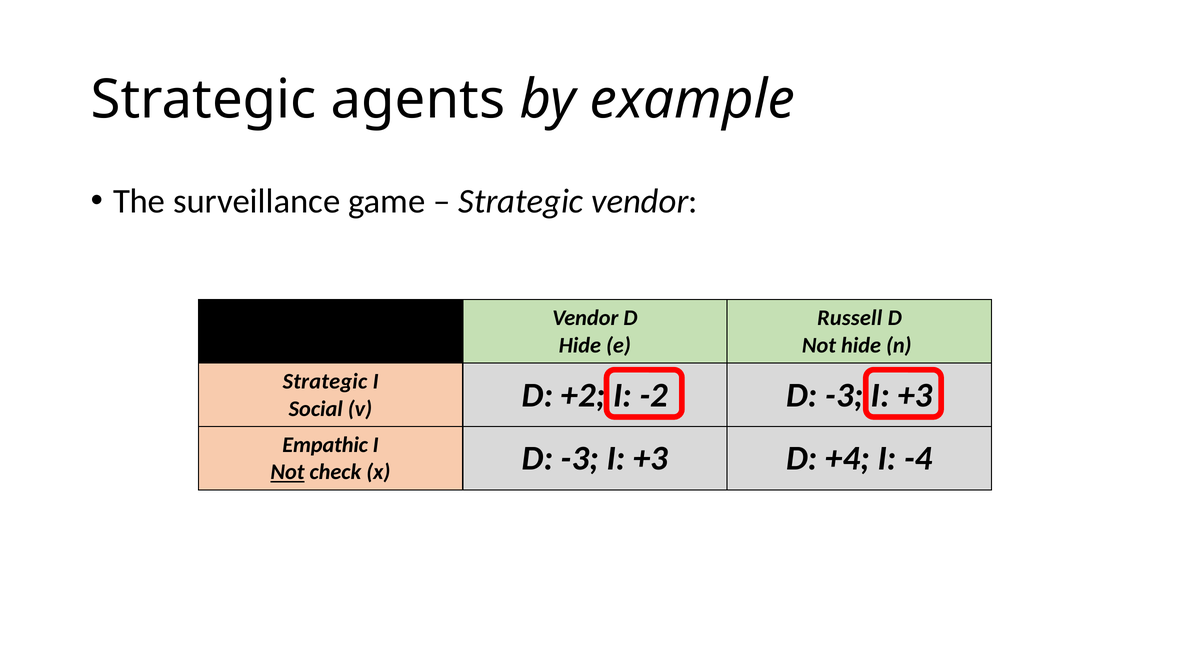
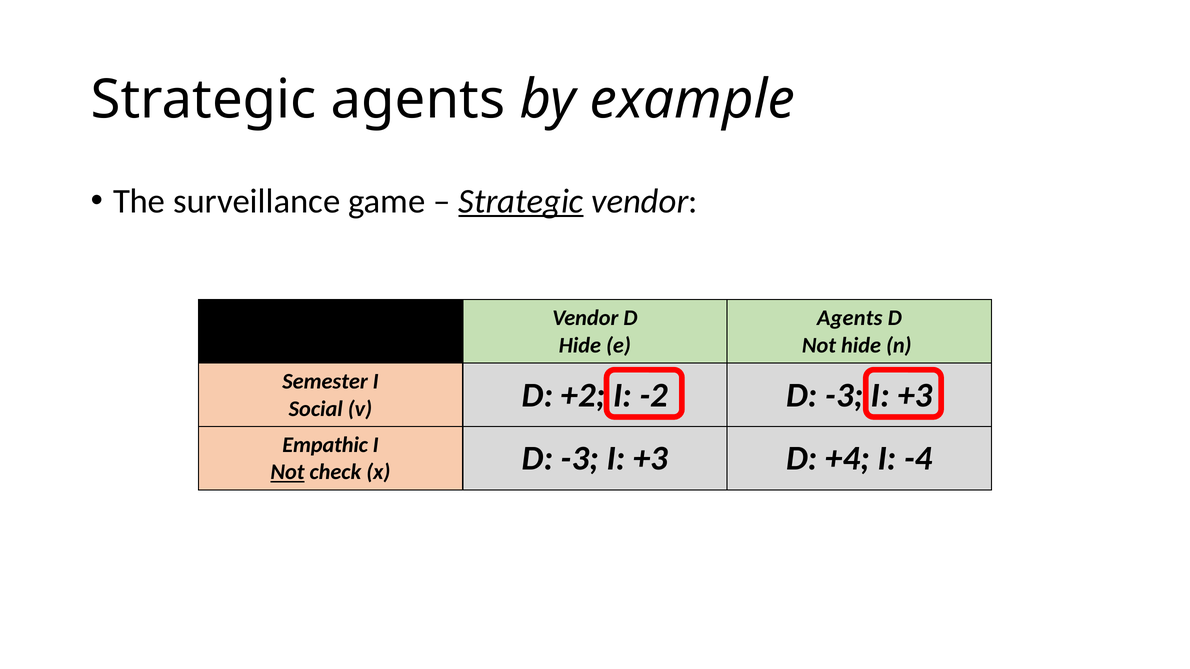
Strategic underline: none -> present (521, 201)
Russell: Russell -> Agents (850, 318)
Strategic: Strategic -> Semester (325, 382)
